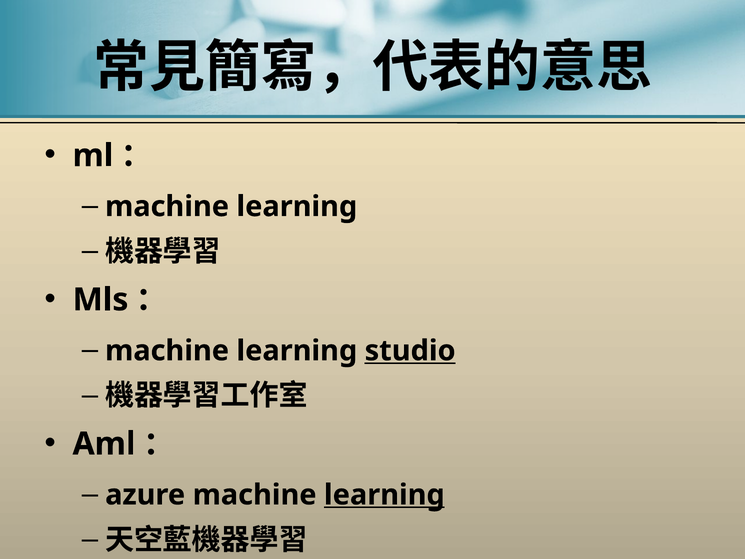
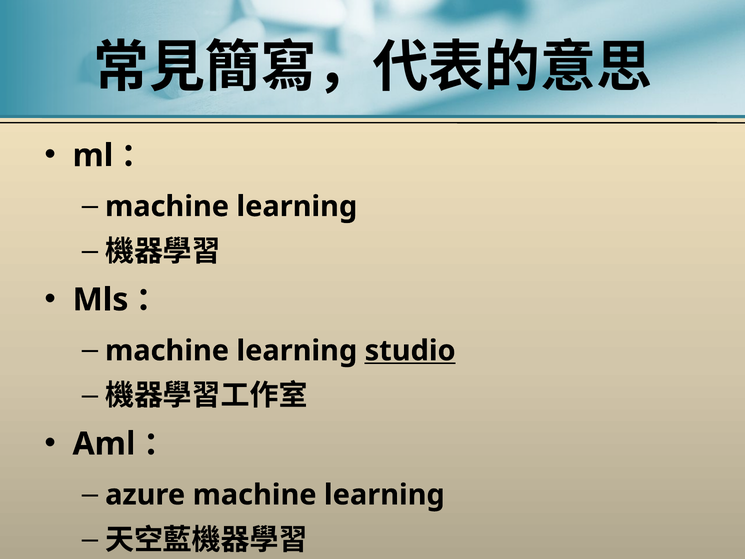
learning underline: present -> none (384, 495)
